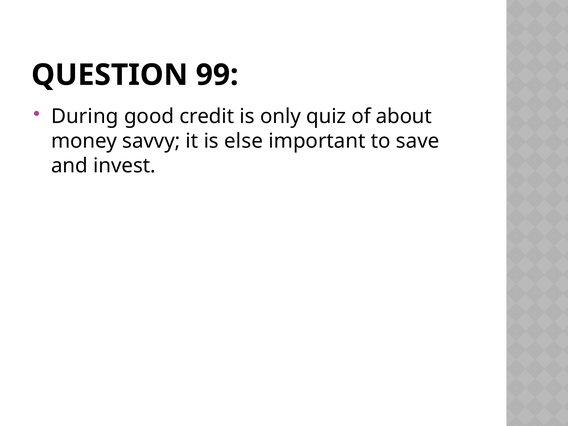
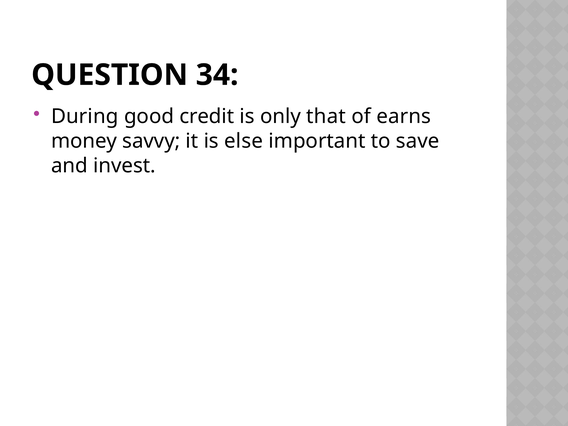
99: 99 -> 34 (217, 75)
quiz: quiz -> that (326, 117)
about: about -> earns (404, 117)
